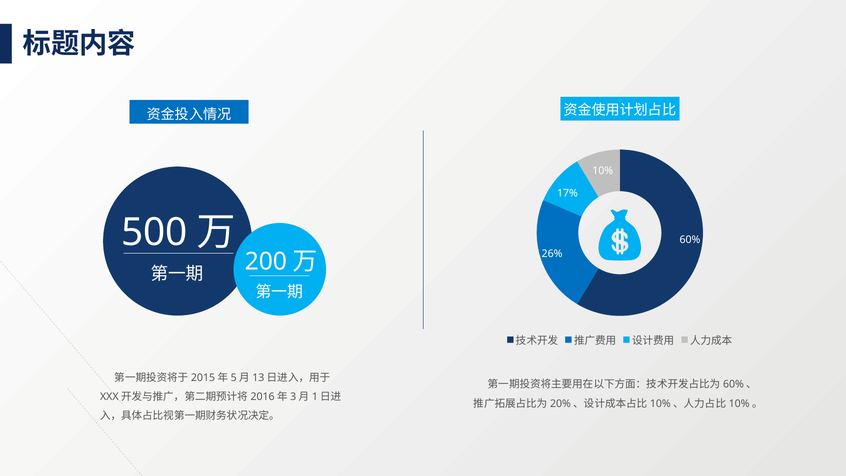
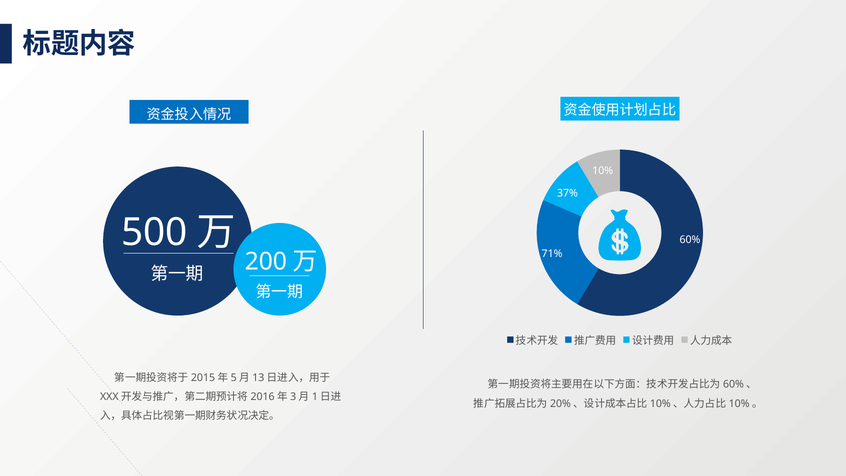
17%: 17% -> 37% (567, 193)
26%: 26% -> 71% (552, 254)
